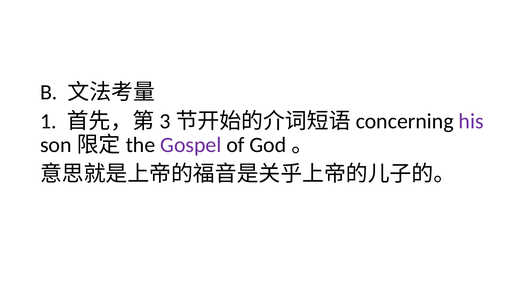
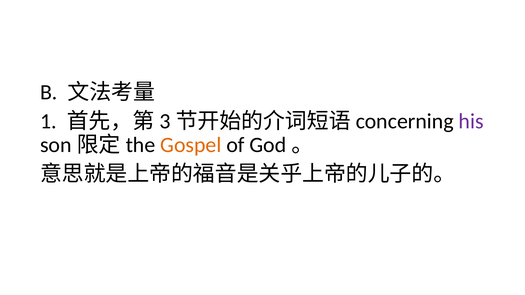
Gospel colour: purple -> orange (191, 145)
